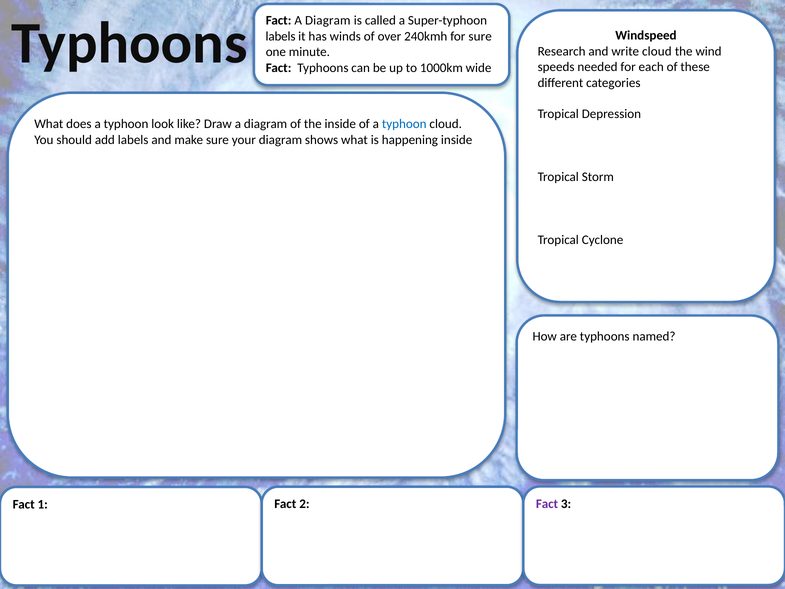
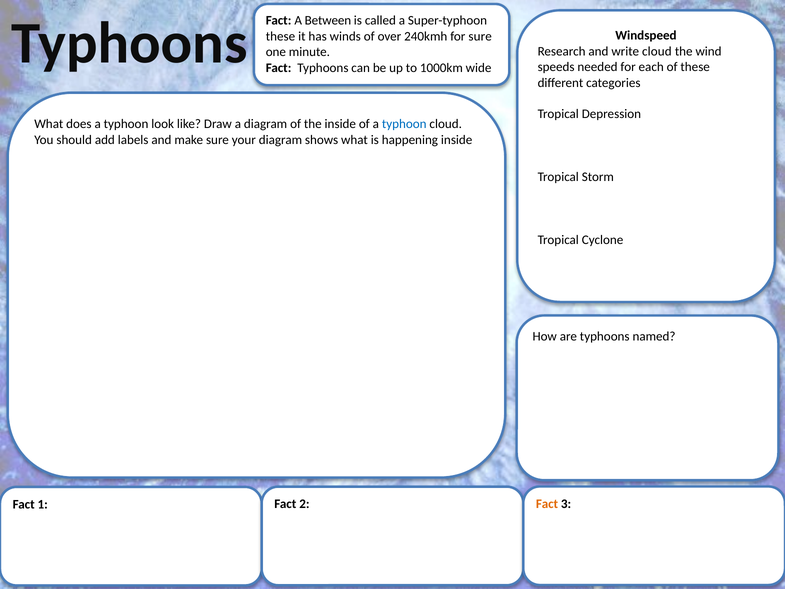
Fact A Diagram: Diagram -> Between (328, 21)
labels: labels -> these (280, 36)
Fact colour: purple -> orange (547, 504)
